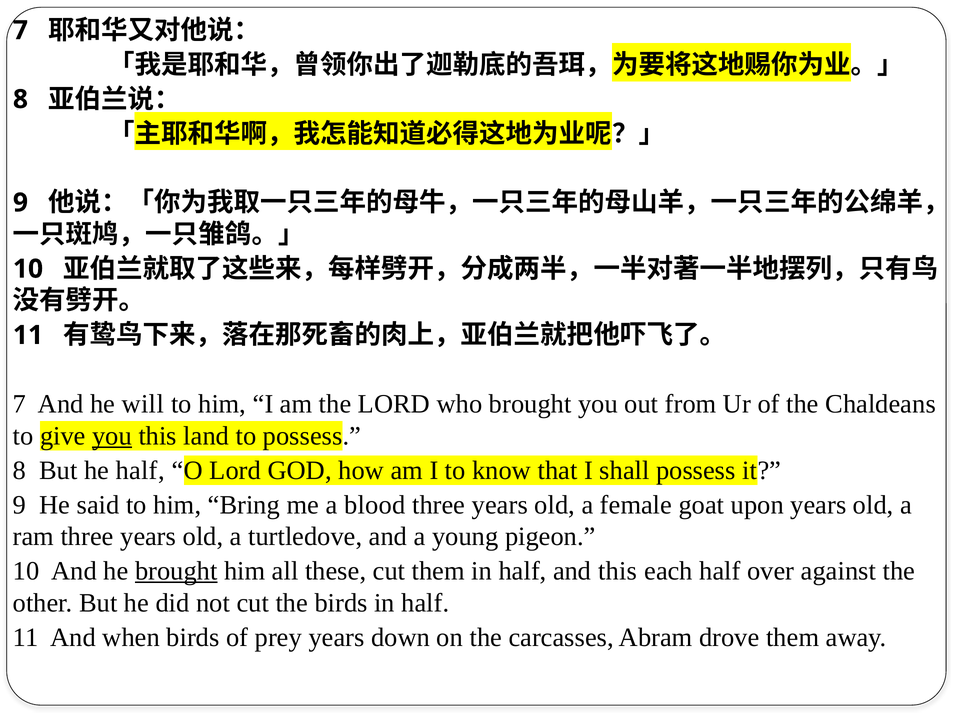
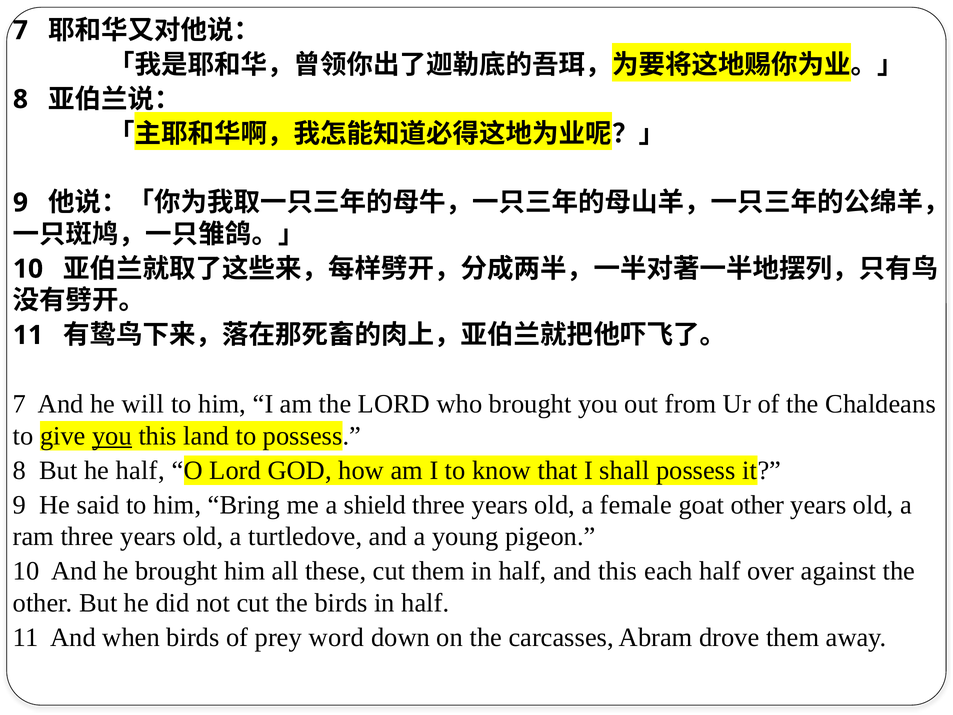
blood: blood -> shield (375, 505)
goat upon: upon -> other (757, 505)
brought underline: present -> none (176, 571)
prey years: years -> word (336, 637)
